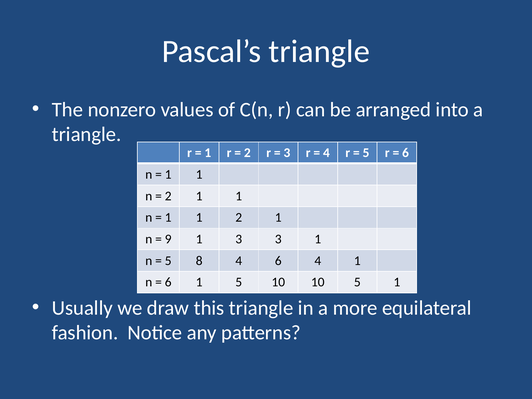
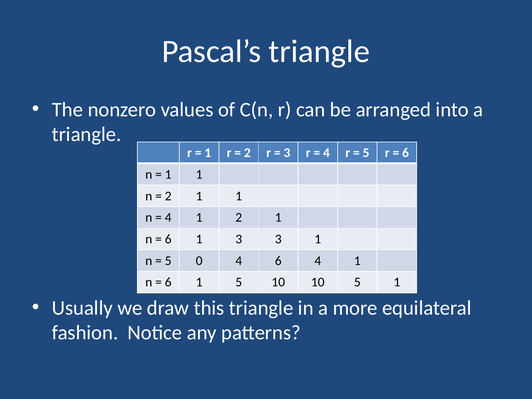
1: 1 -> 4 (168, 218)
9: 9 -> 6 (168, 239)
8: 8 -> 0 (199, 261)
